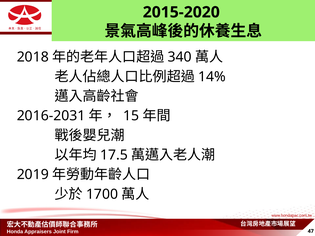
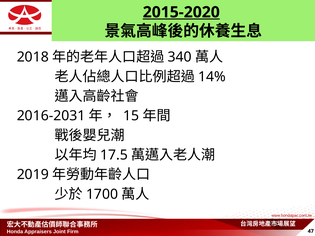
2015-2020 underline: none -> present (181, 12)
